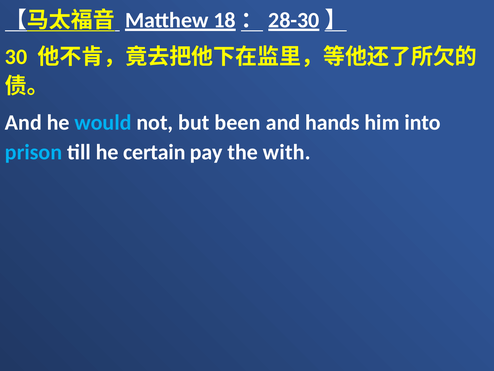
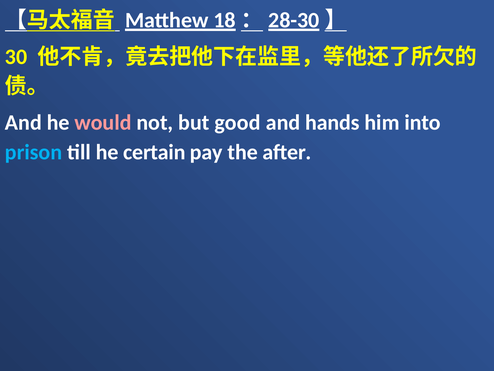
would colour: light blue -> pink (103, 123)
been: been -> good (238, 123)
with: with -> after (287, 152)
